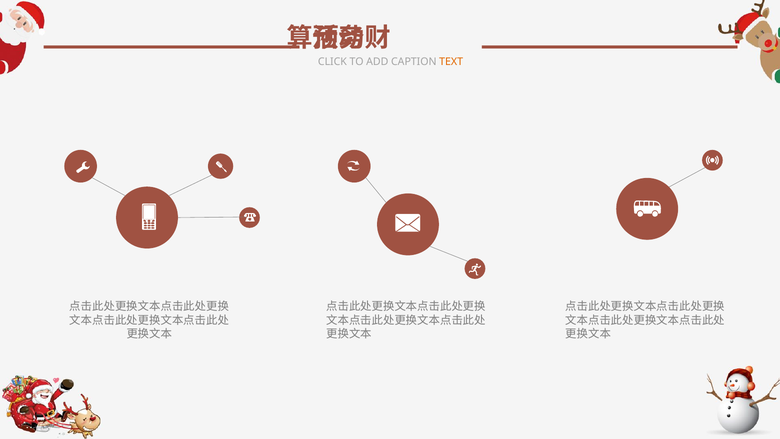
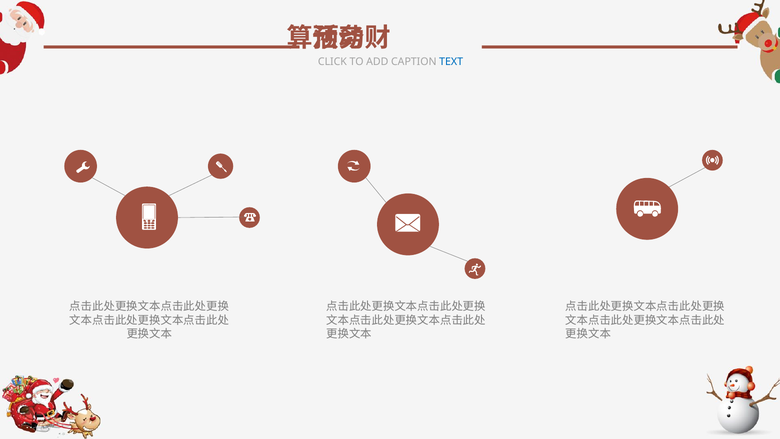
TEXT colour: orange -> blue (451, 62)
